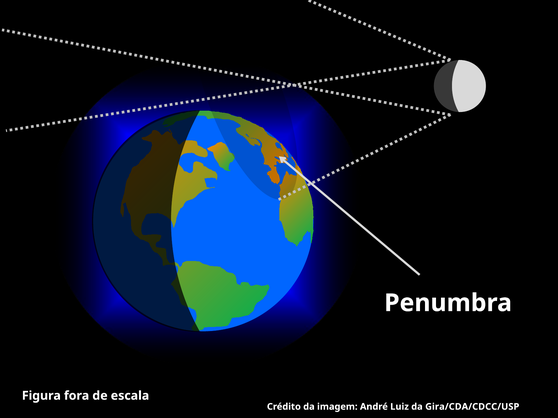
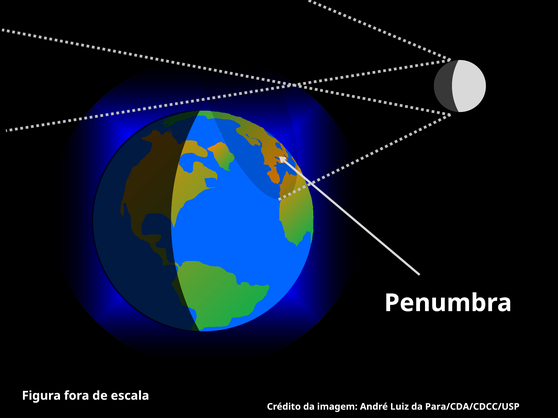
Gira/CDA/CDCC/USP: Gira/CDA/CDCC/USP -> Para/CDA/CDCC/USP (472, 407)
